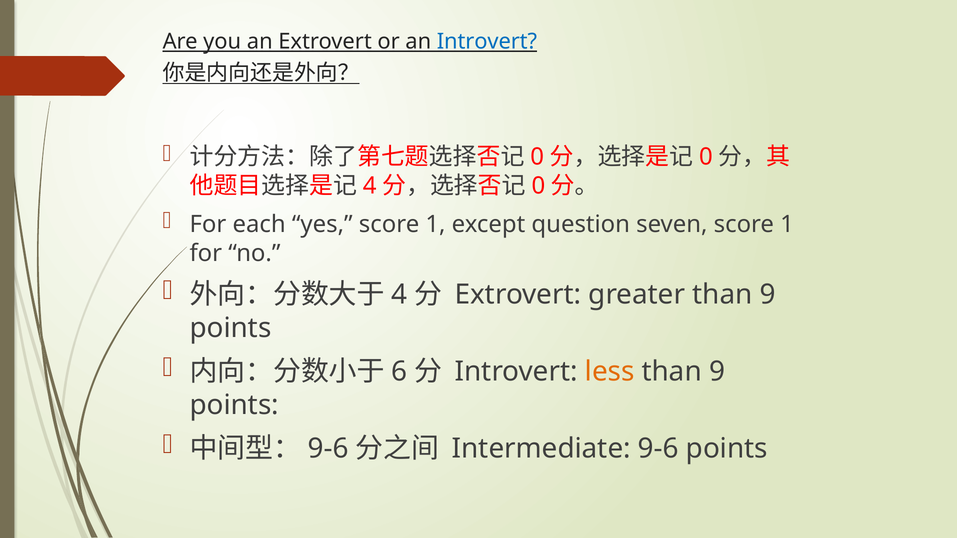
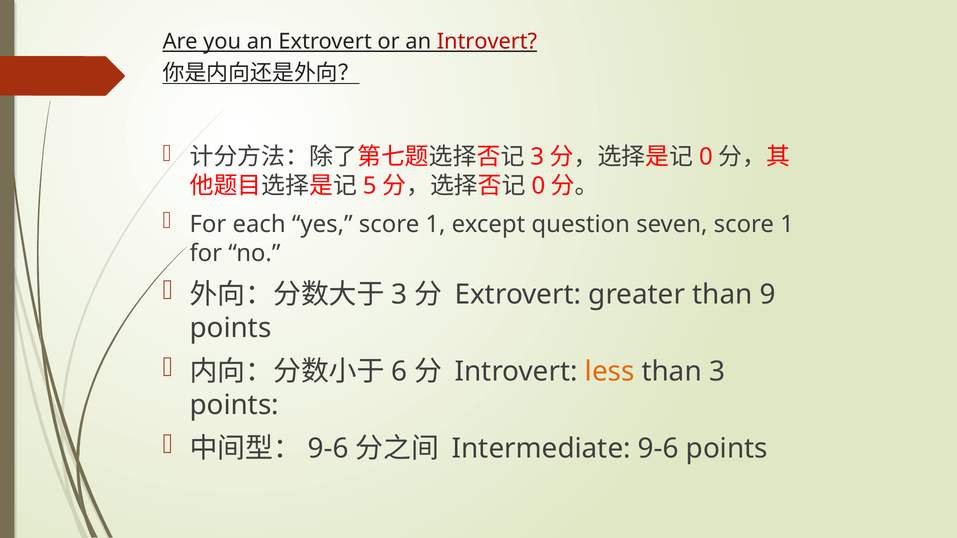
Introvert colour: blue -> red (487, 41)
0: 0 -> 3 (537, 157)
4: 4 -> 5 (370, 186)
4: 4 -> 3 (399, 295)
9: 9 -> 3 (717, 372)
